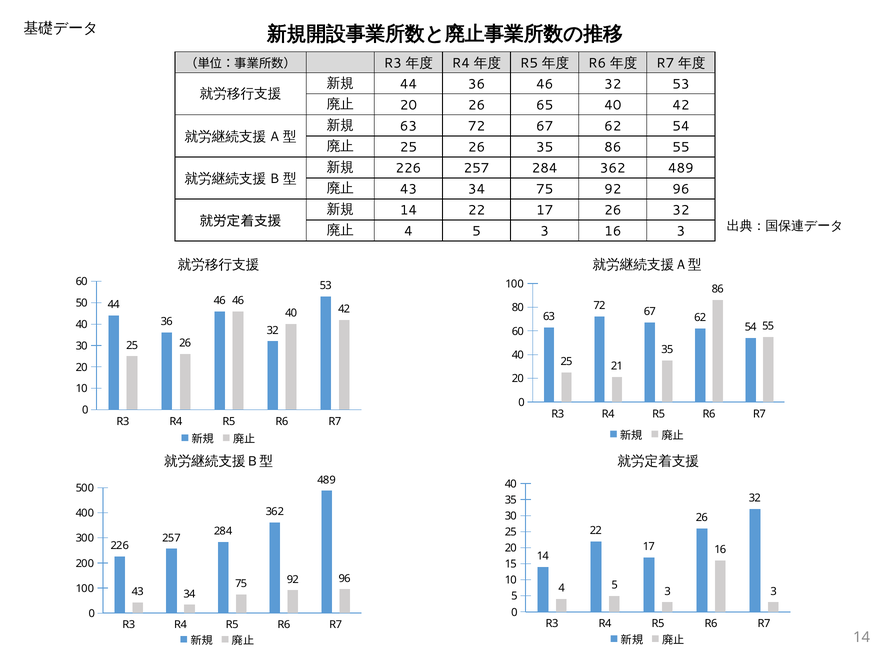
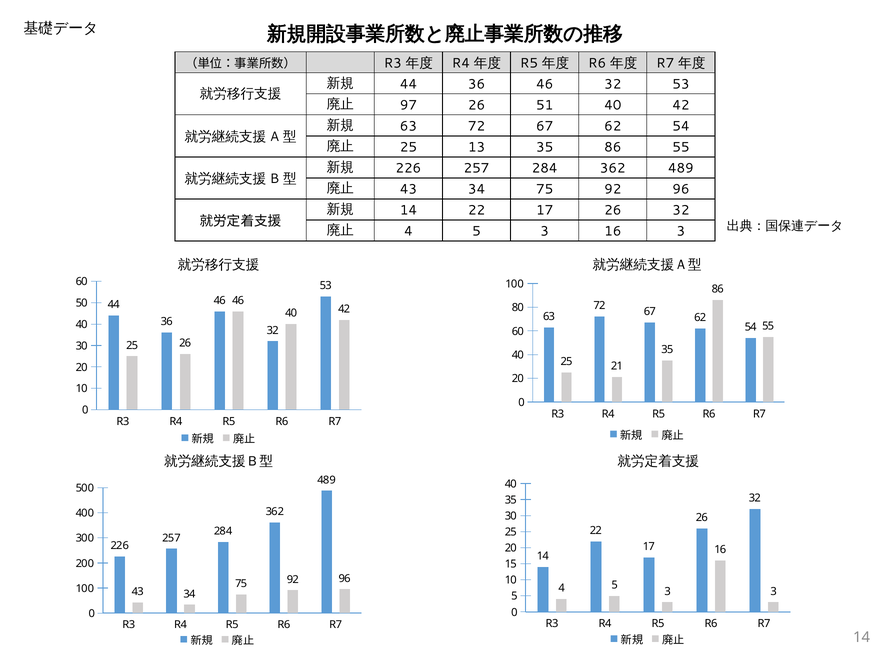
20: 20 -> 97 (408, 105)
65: 65 -> 51 (545, 105)
26: 26 -> 13 (477, 147)
